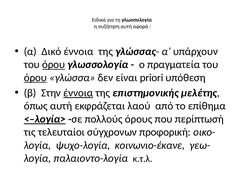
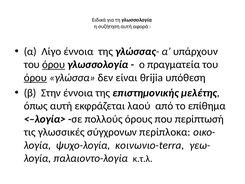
Δικό: Δικό -> Λίγο (51, 51)
priori: priori -> θrijia (151, 78)
έννοια underline: present -> none (78, 93)
<–λογία> underline: present -> none (45, 119)
τελευταίοι: τελευταίοι -> γλωσσικές (61, 132)
προφορική: προφορική -> περίπλοκα (165, 132)
κοινωνιο-έκανε: κοινωνιο-έκανε -> κοινωνιο-terra (150, 145)
